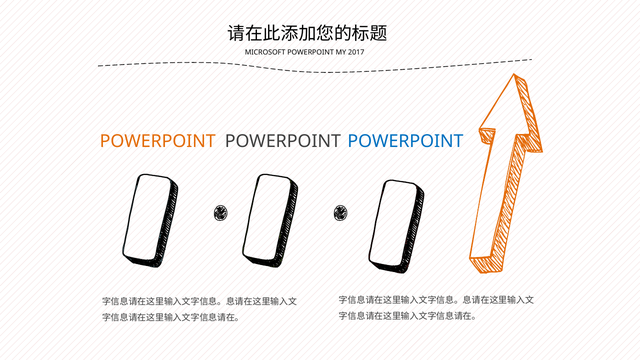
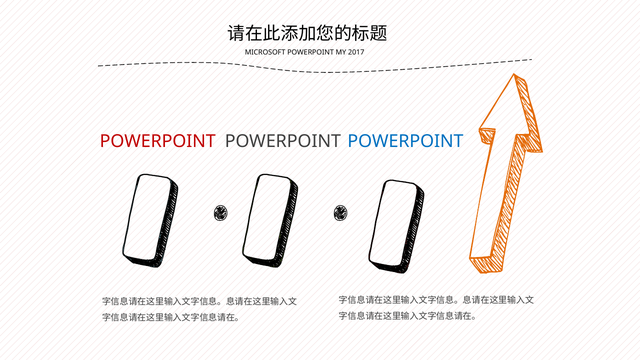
POWERPOINT colour: orange -> red (158, 141)
